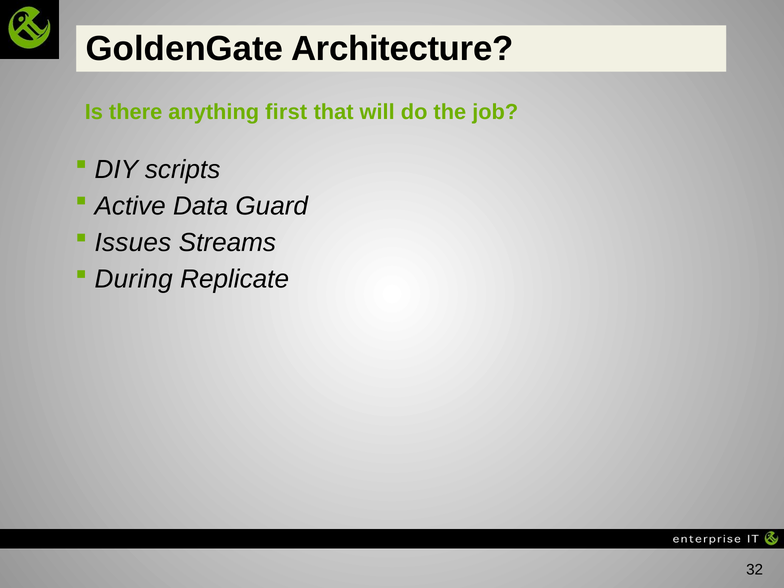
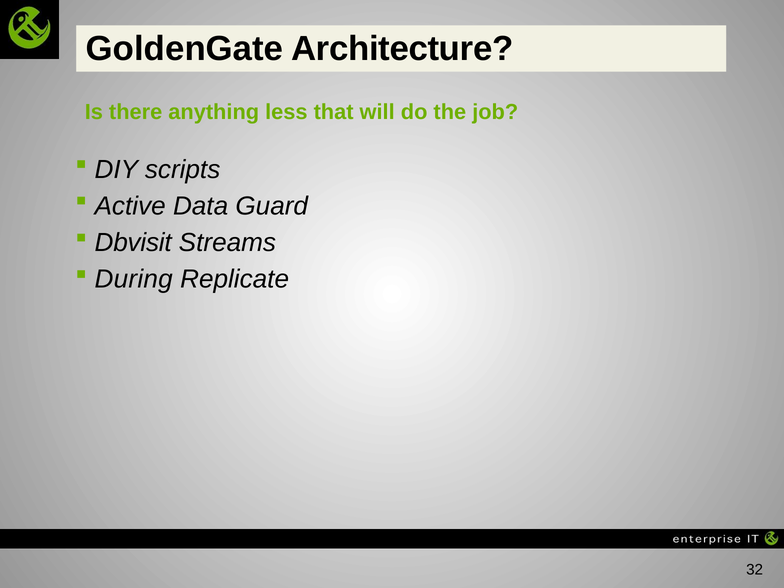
first: first -> less (286, 112)
Issues: Issues -> Dbvisit (133, 243)
